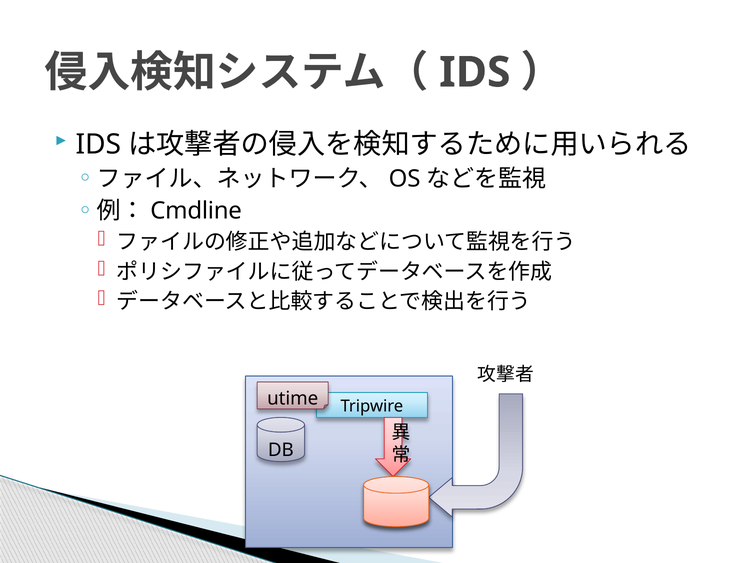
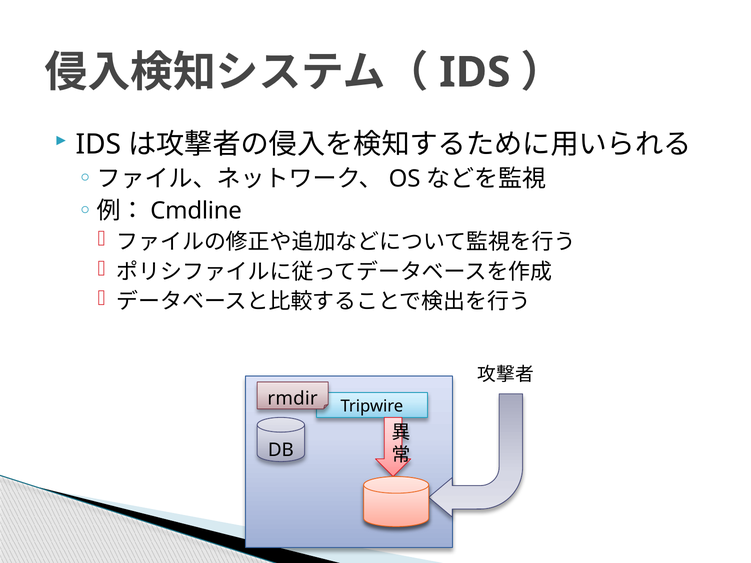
utime: utime -> rmdir (293, 399)
